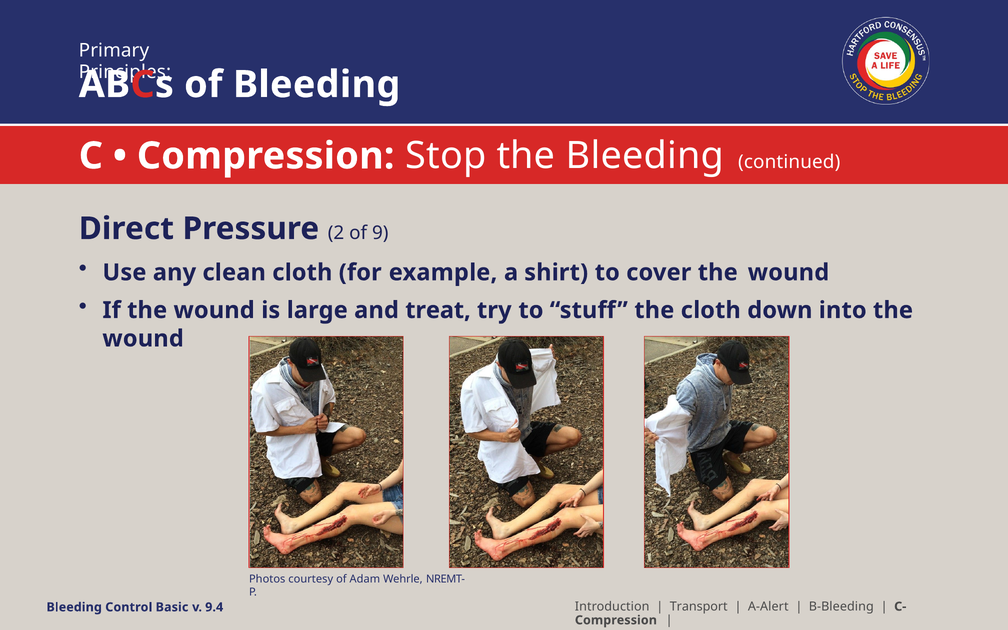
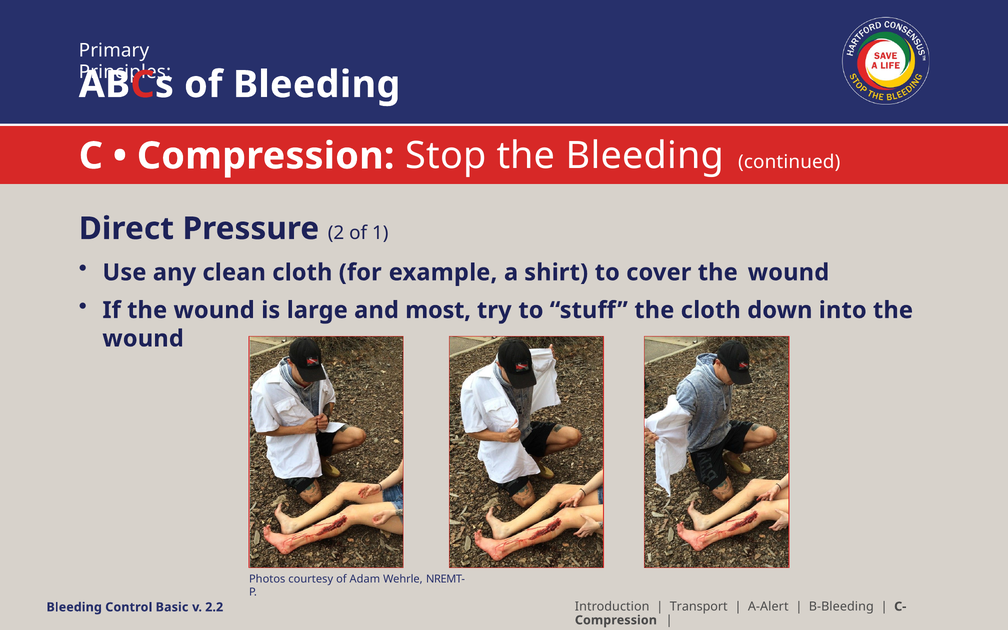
9: 9 -> 1 (380, 233)
treat: treat -> most (438, 310)
9.4: 9.4 -> 2.2 (214, 607)
